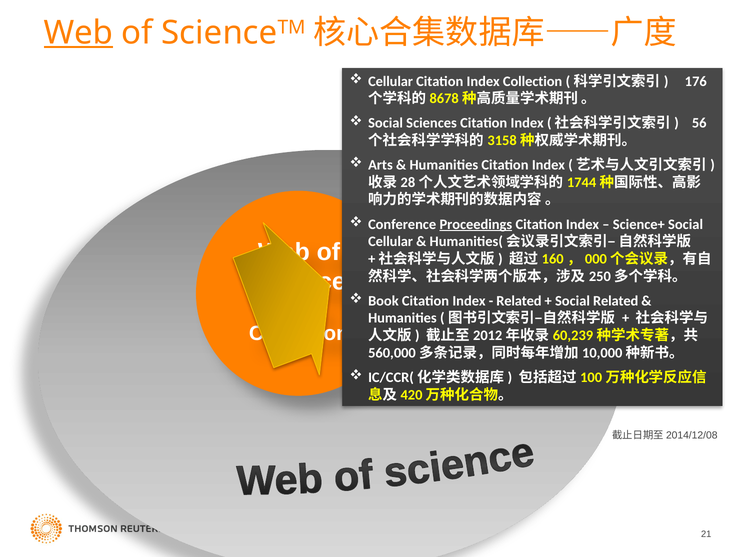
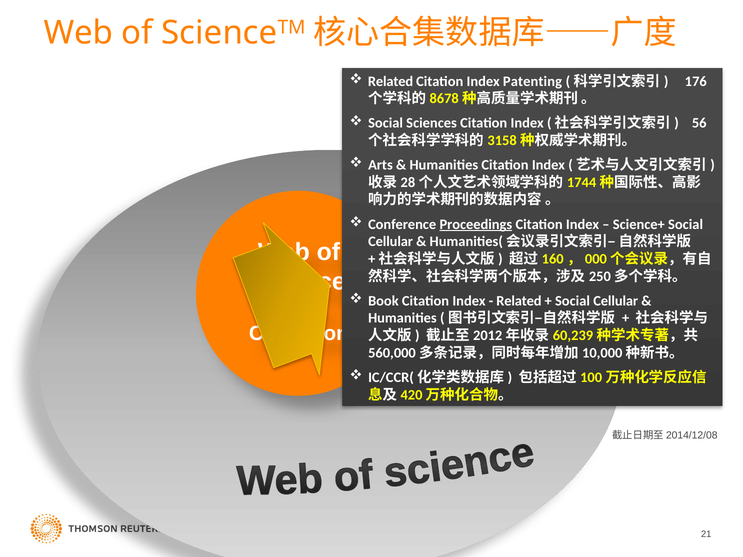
Web underline: present -> none (78, 33)
Cellular: Cellular -> Related (391, 81)
Index Collection: Collection -> Patenting (532, 81)
Related: Related -> Cellular (616, 301)
